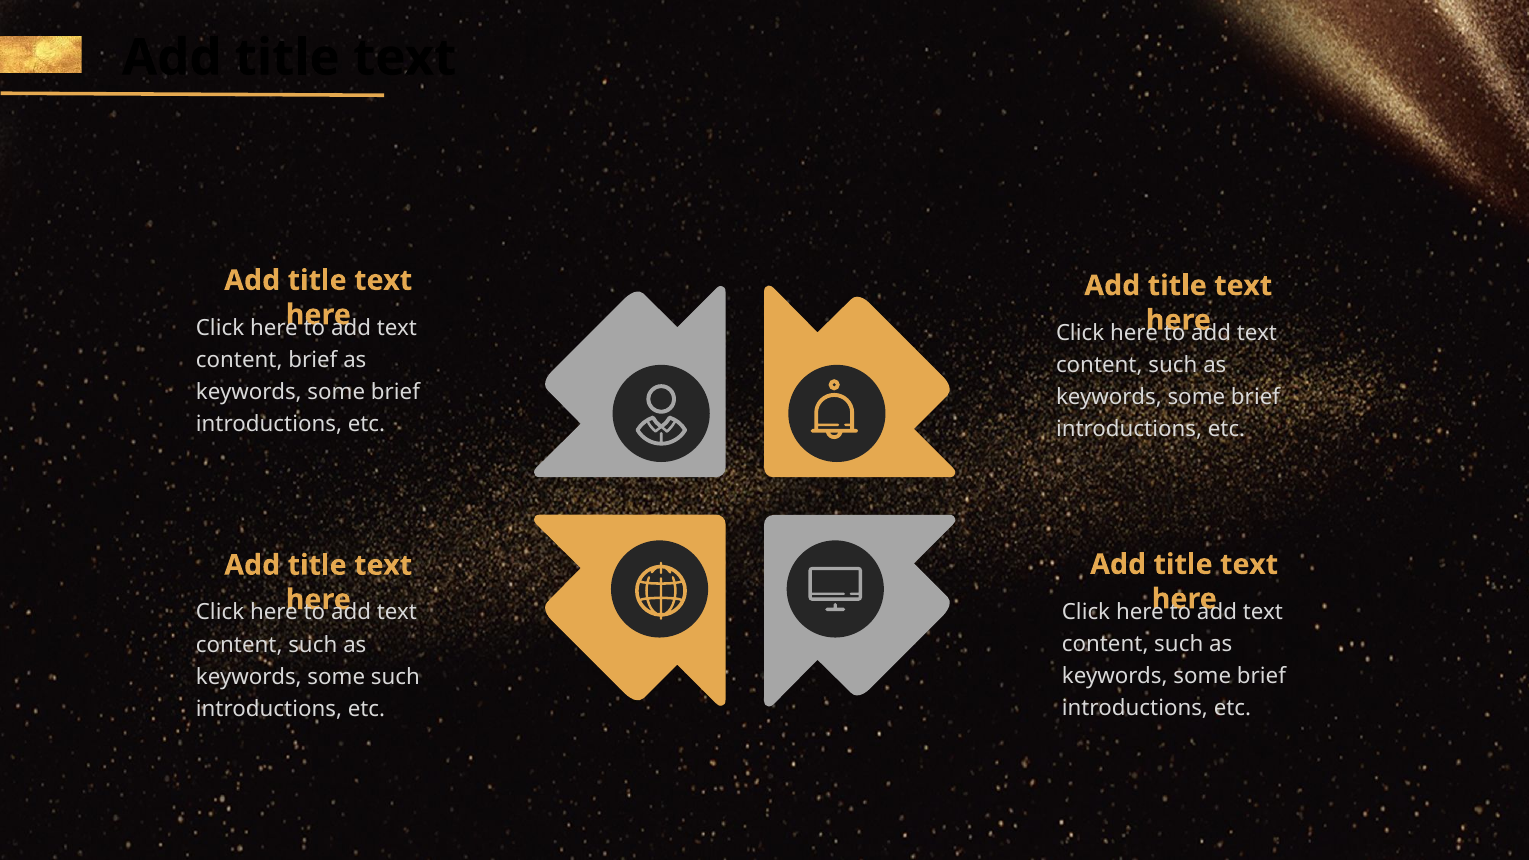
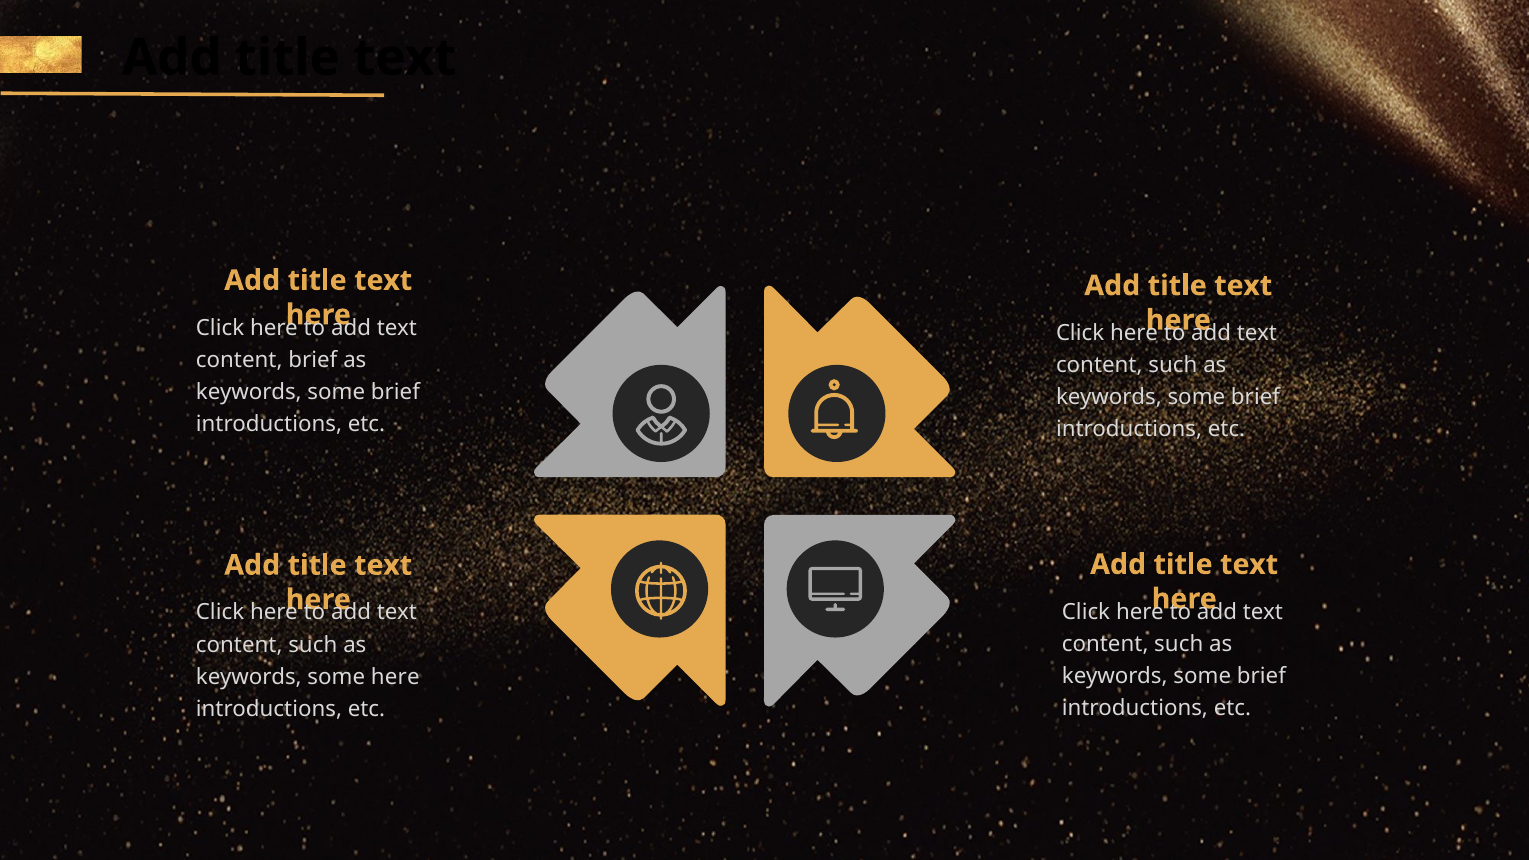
some such: such -> here (395, 677)
